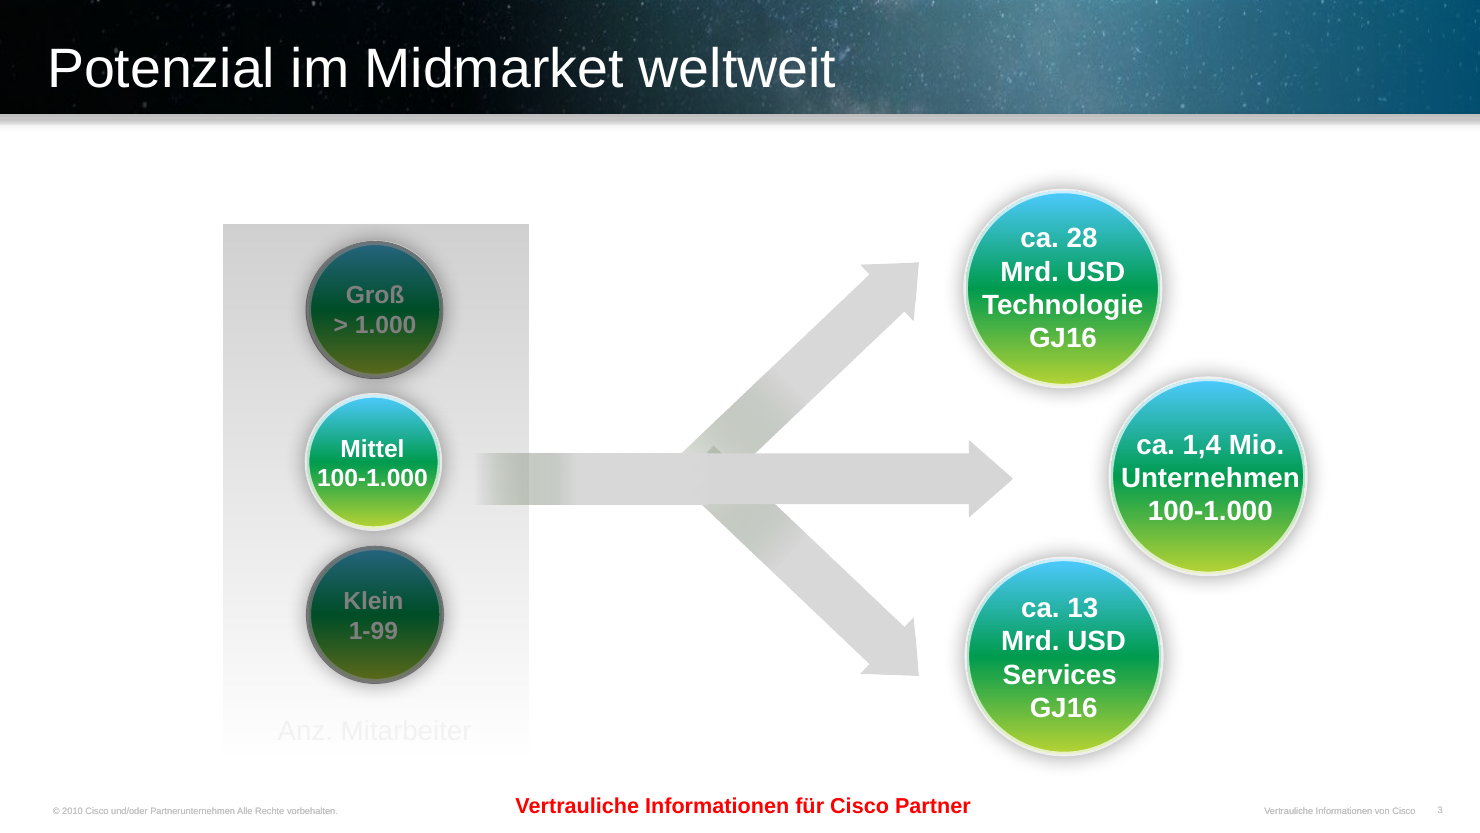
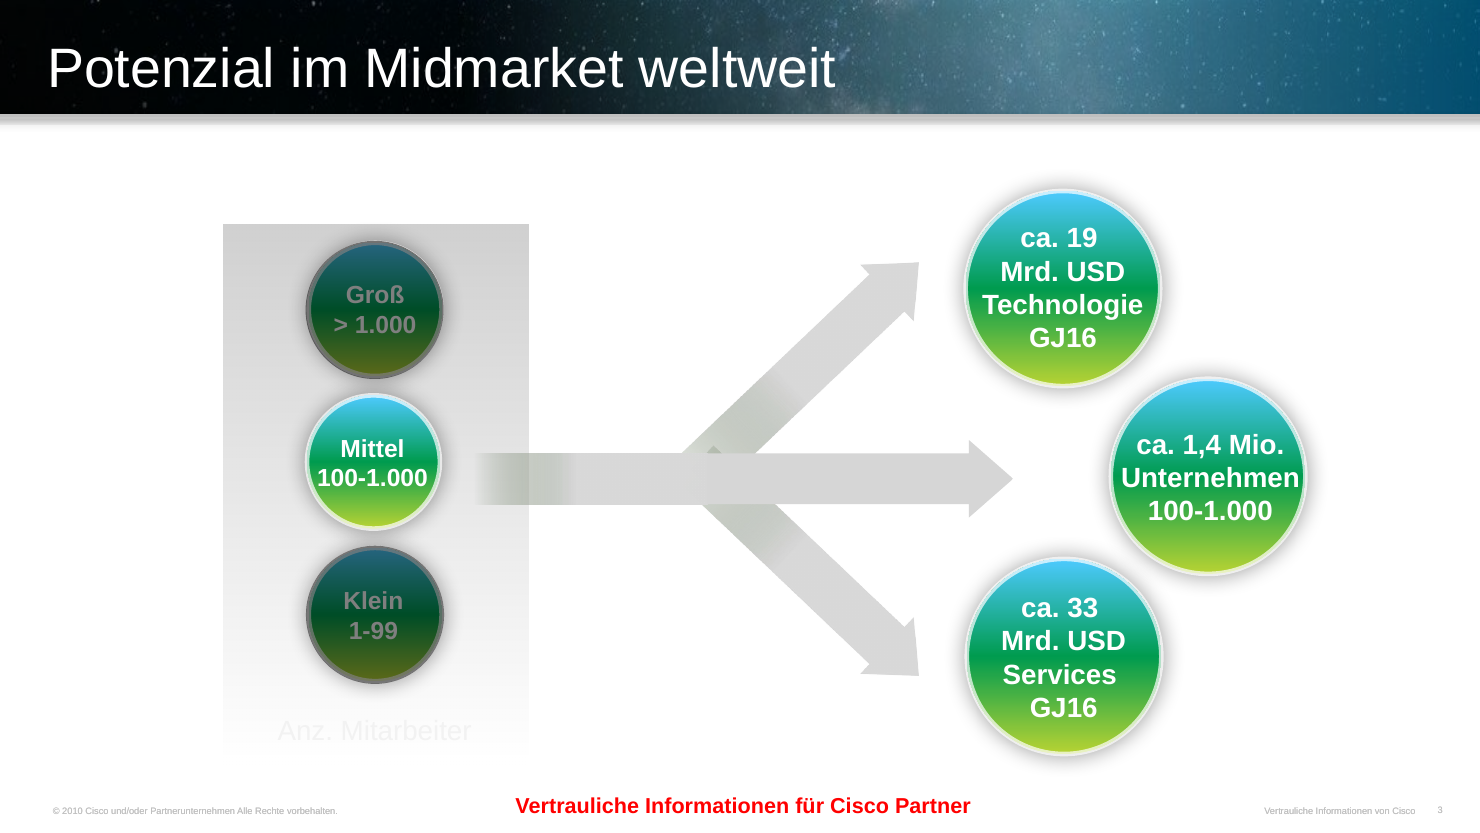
28: 28 -> 19 (1082, 239)
13: 13 -> 33 (1083, 608)
